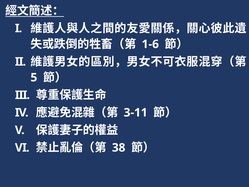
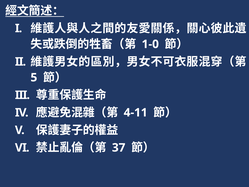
1-6: 1-6 -> 1-0 (150, 44)
3-11: 3-11 -> 4-11 (136, 112)
38: 38 -> 37 (119, 148)
